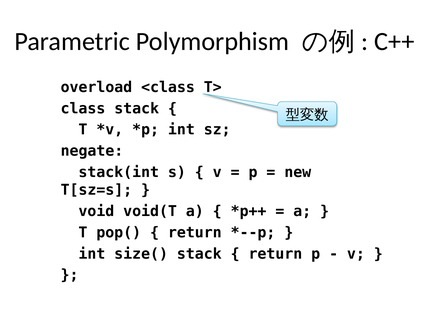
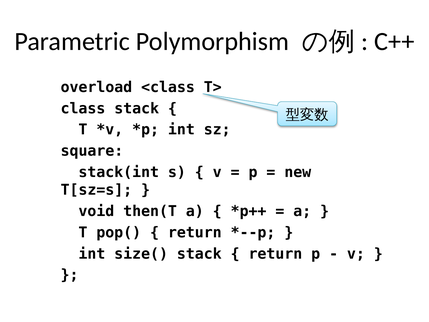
negate: negate -> square (92, 151)
void(T: void(T -> then(T (150, 211)
